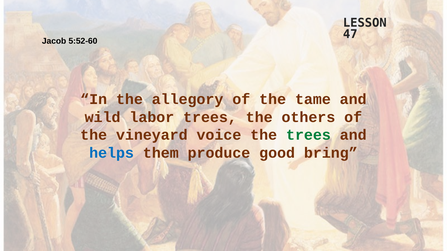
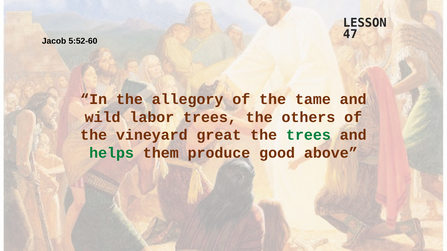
voice: voice -> great (219, 135)
helps colour: blue -> green (112, 153)
bring: bring -> above (331, 153)
